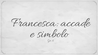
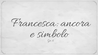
accade: accade -> ancora (75, 22)
